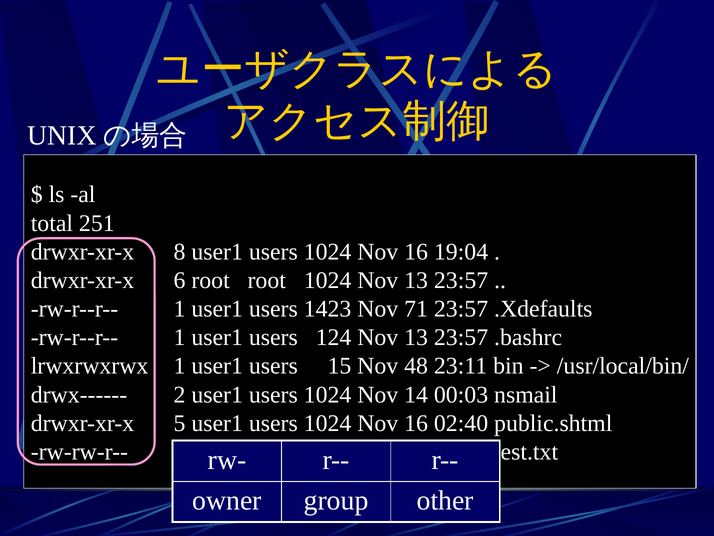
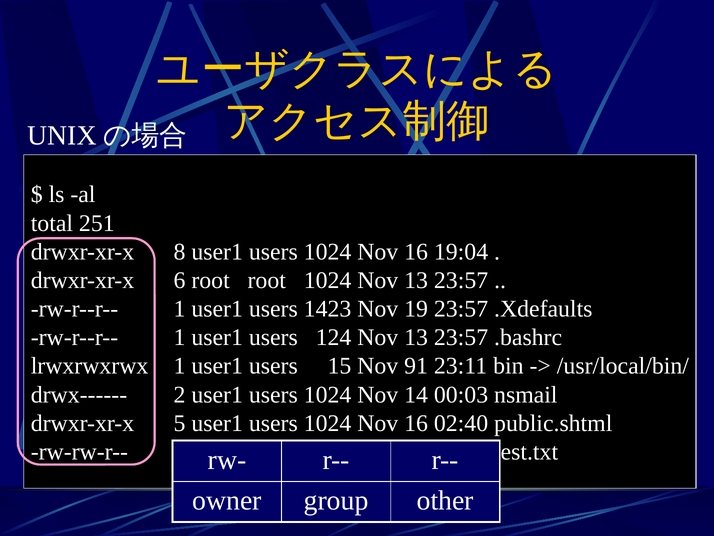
71: 71 -> 19 (416, 309)
48: 48 -> 91 (416, 366)
